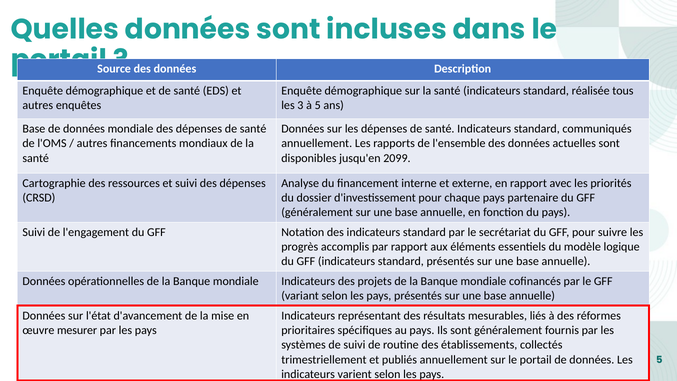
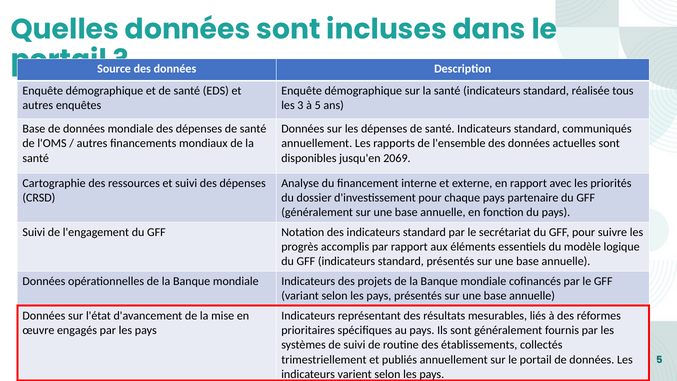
2099: 2099 -> 2069 (397, 158)
mesurer: mesurer -> engagés (77, 330)
